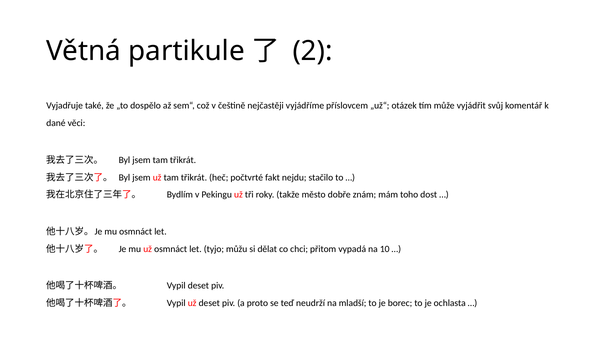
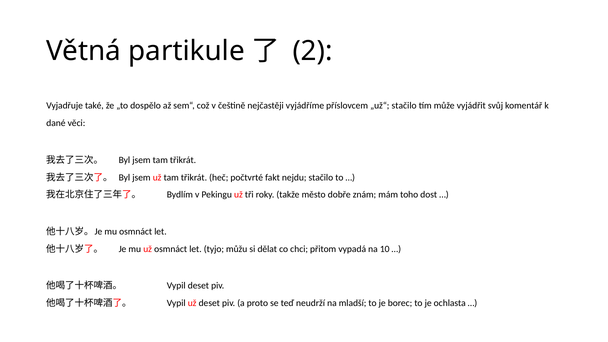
„už“ otázek: otázek -> stačilo (404, 106)
